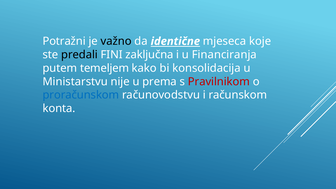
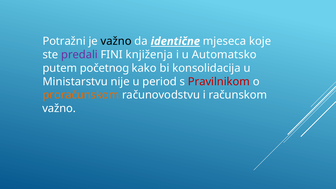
predali colour: black -> purple (79, 55)
zaključna: zaključna -> knjiženja (149, 55)
Financiranja: Financiranja -> Automatsko (224, 55)
temeljem: temeljem -> početnog (105, 68)
prema: prema -> period (160, 82)
proračunskom colour: blue -> orange (81, 95)
konta: konta -> važno (59, 108)
